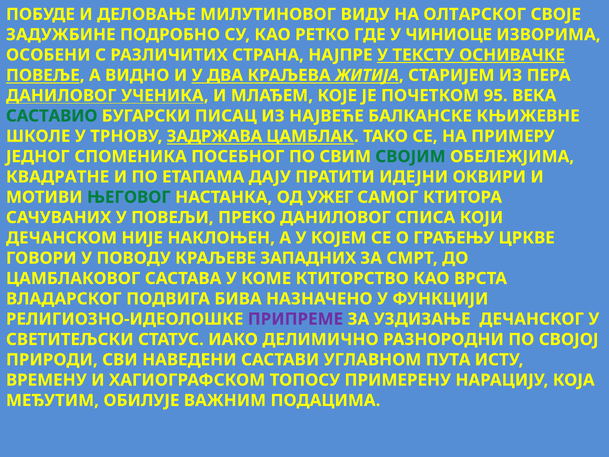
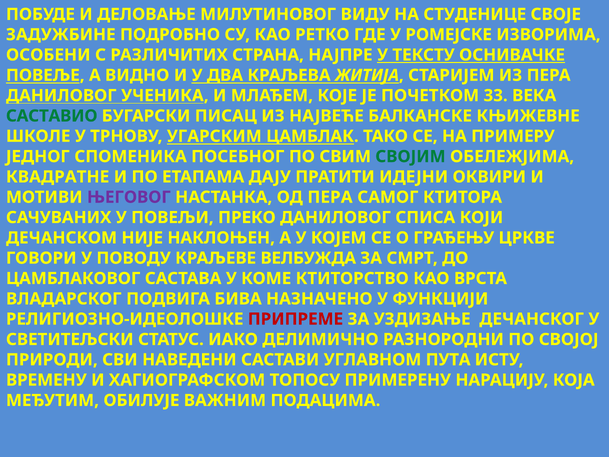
ОЛТАРСКОГ: ОЛТАРСКОГ -> СТУДЕНИЦЕ (475, 14)
ЧИНИОЦЕ: ЧИНИОЦЕ -> РОМЕЈСКЕ (449, 35)
95: 95 -> 33 (496, 96)
ЗАДРЖАВА: ЗАДРЖАВА -> УГАРСКИМ (214, 136)
ЊЕГОВОГ colour: green -> purple (129, 197)
ОД УЖЕГ: УЖЕГ -> ПЕРА (330, 197)
ЗАПАДНИХ: ЗАПАДНИХ -> ВЕЛБУЖДА (308, 258)
ПРИПРЕМЕ colour: purple -> red (295, 319)
